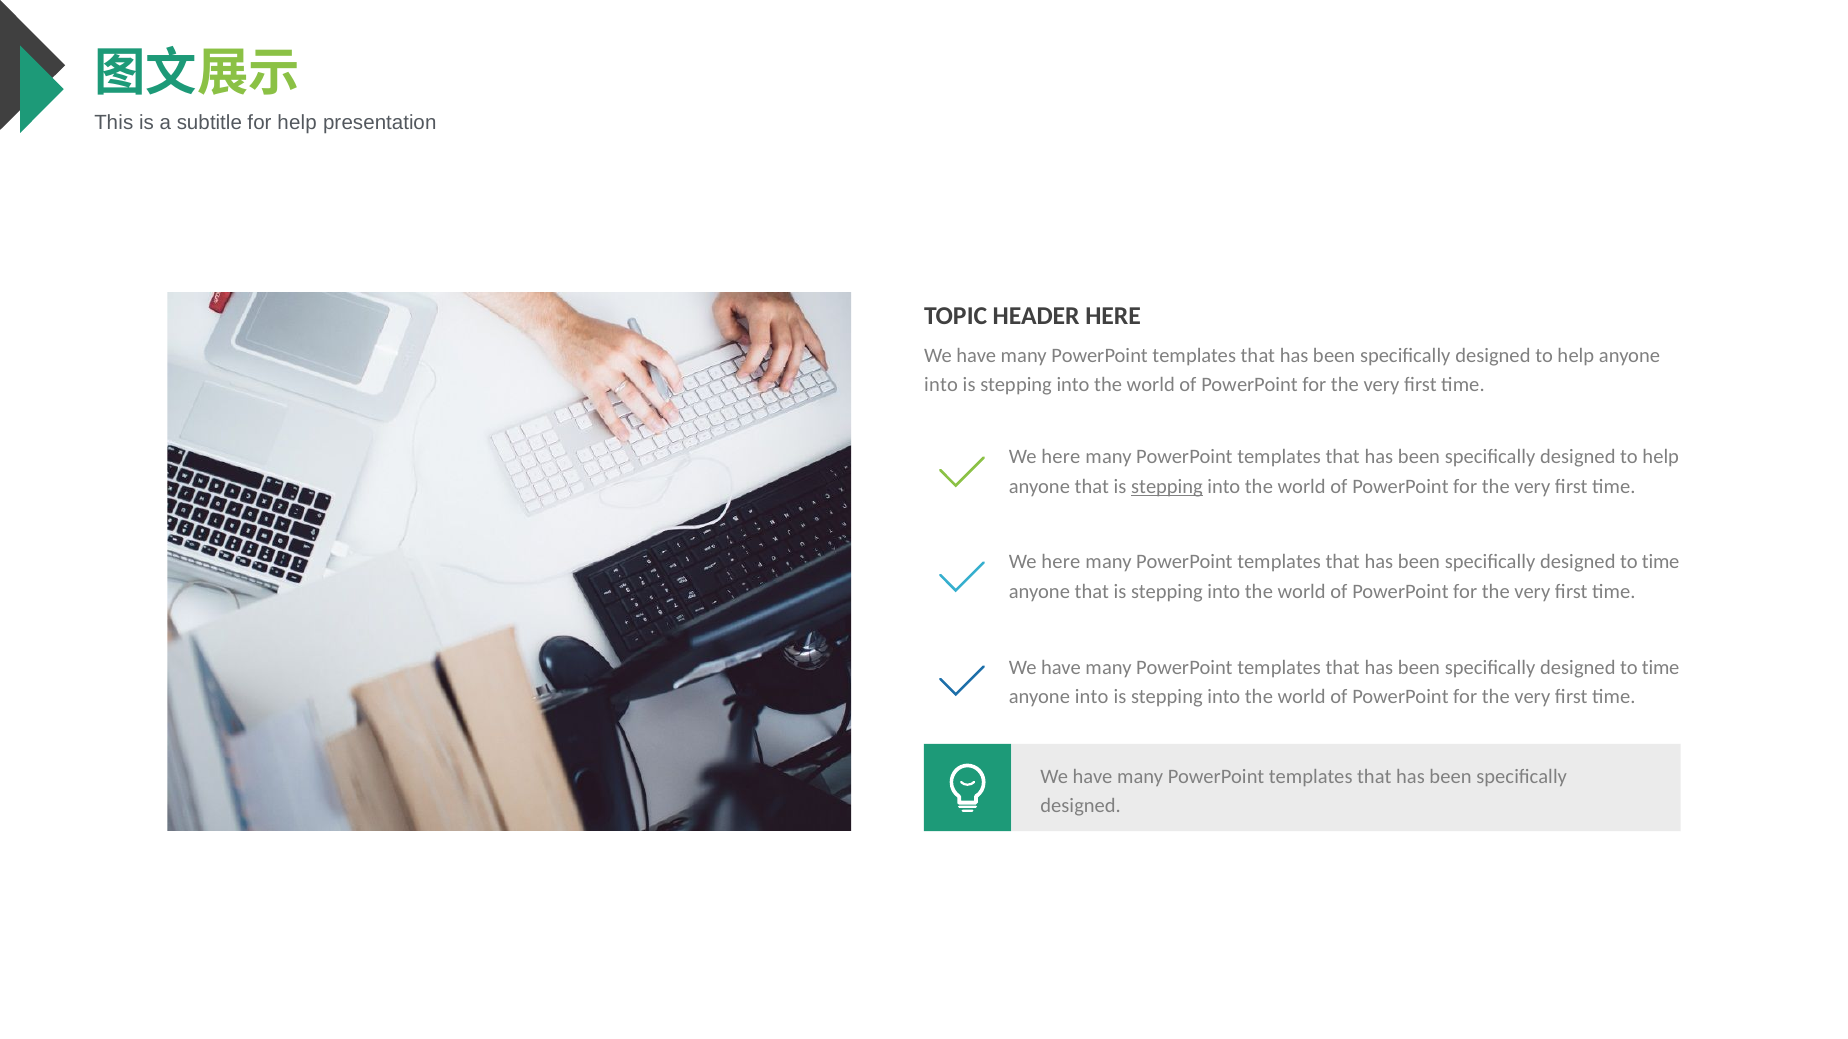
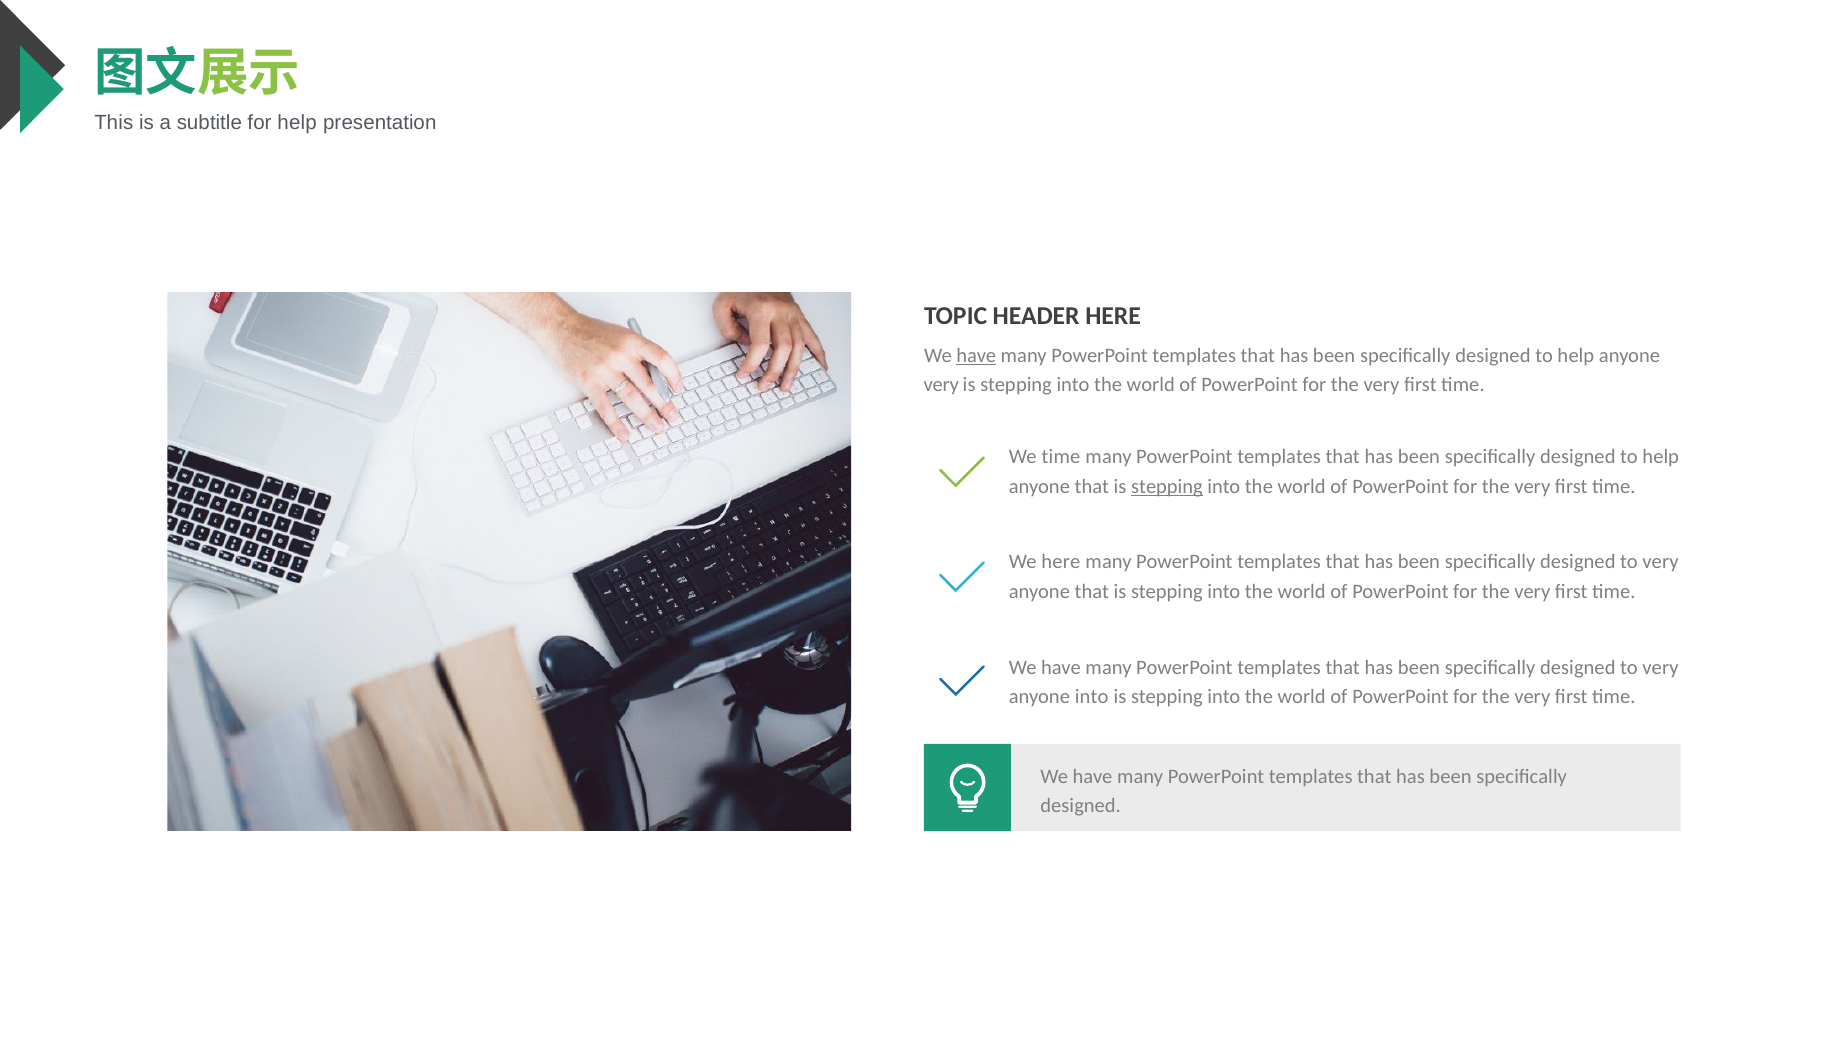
have underline: none -> present (976, 356)
into: into -> very (941, 385)
here: here -> time (1061, 457)
time: time -> very (1660, 562)
time: time -> very (1660, 667)
